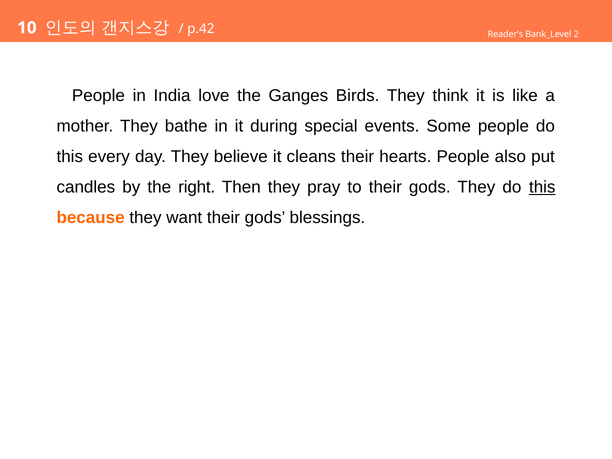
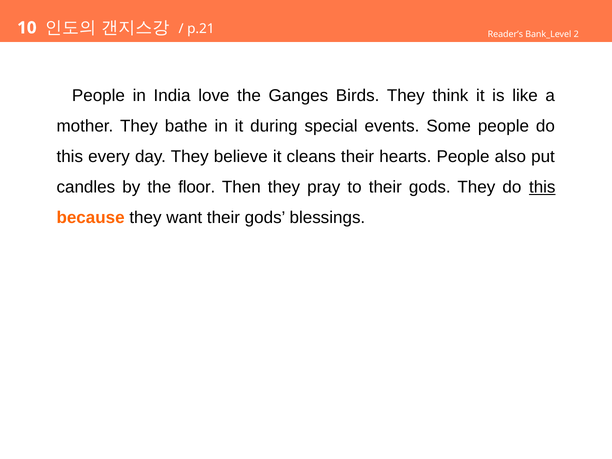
p.42: p.42 -> p.21 (201, 29)
right: right -> floor (197, 187)
